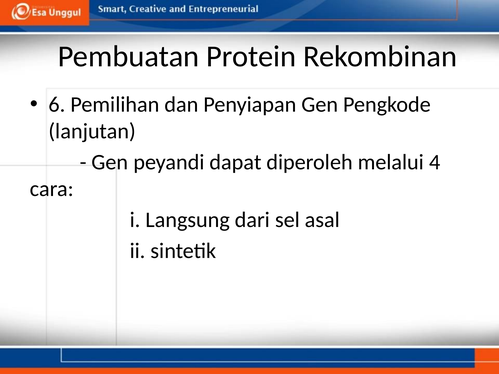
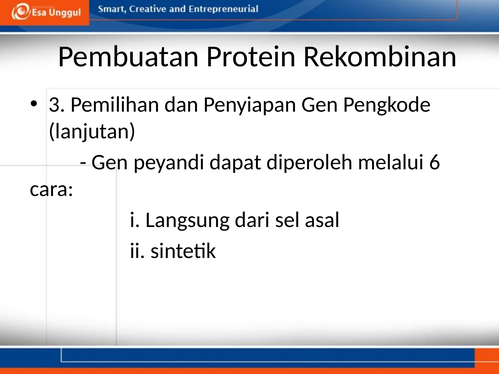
6: 6 -> 3 (57, 105)
4: 4 -> 6 (435, 162)
